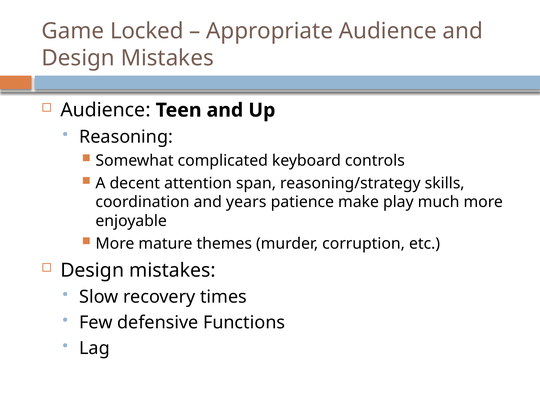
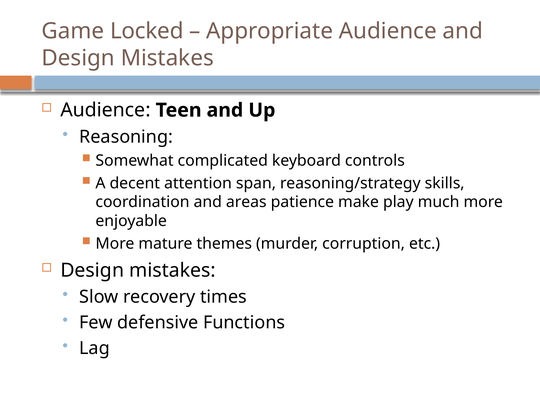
years: years -> areas (246, 202)
